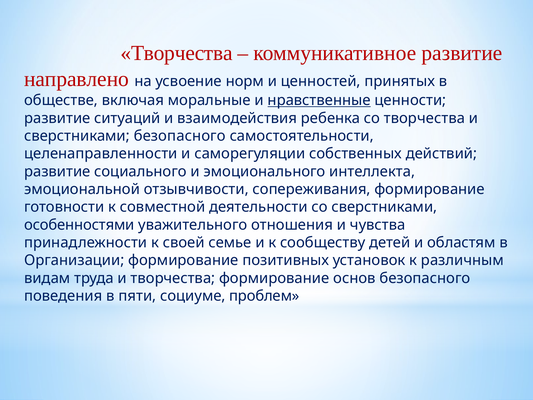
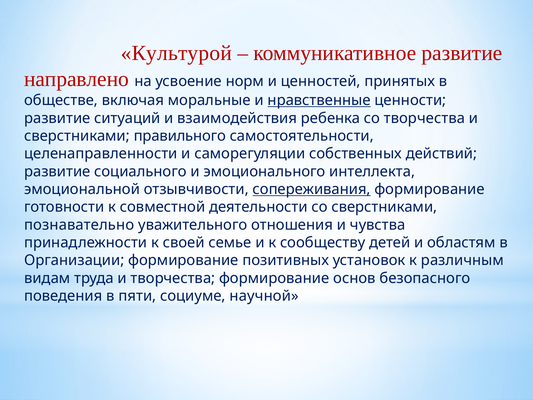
Творчества: Творчества -> Культурой (176, 53)
сверстниками безопасного: безопасного -> правильного (180, 136)
сопереживания underline: none -> present (312, 189)
особенностями: особенностями -> познавательно (79, 225)
проблем: проблем -> научной (264, 296)
